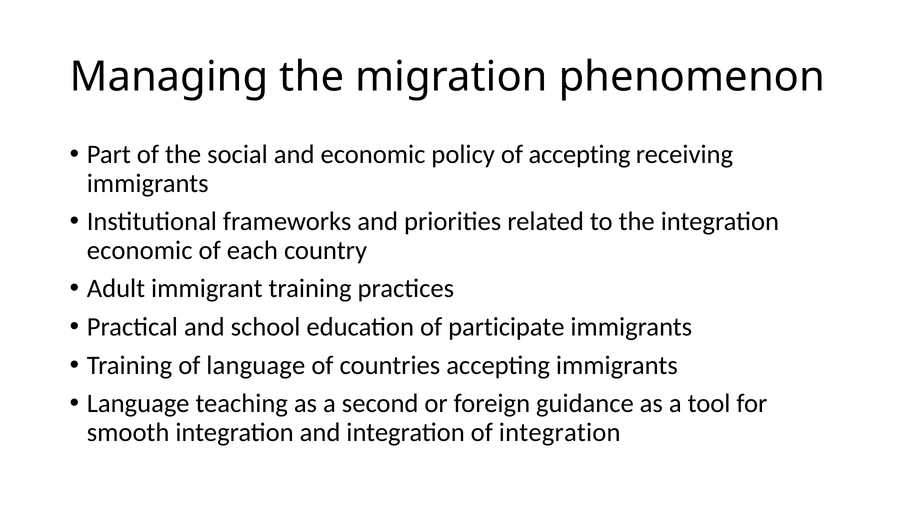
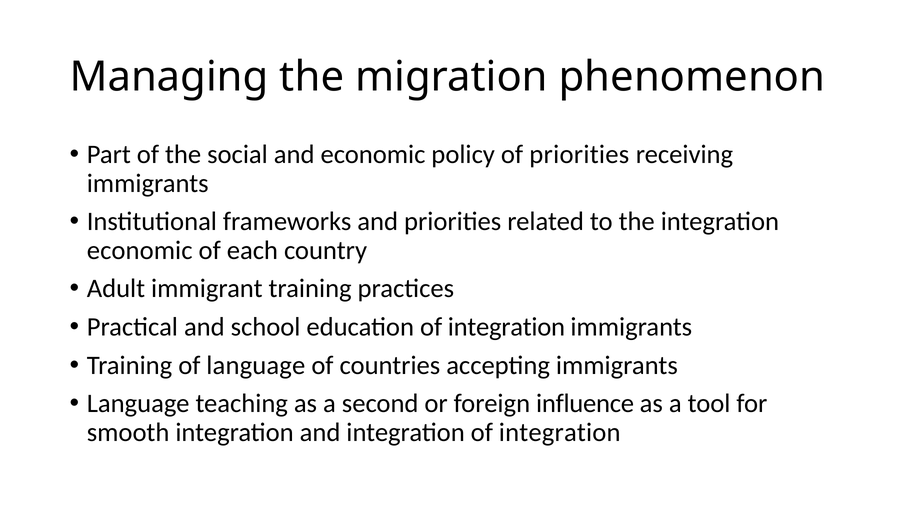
of accepting: accepting -> priorities (579, 155)
education of participate: participate -> integration (506, 327)
guidance: guidance -> influence (585, 404)
